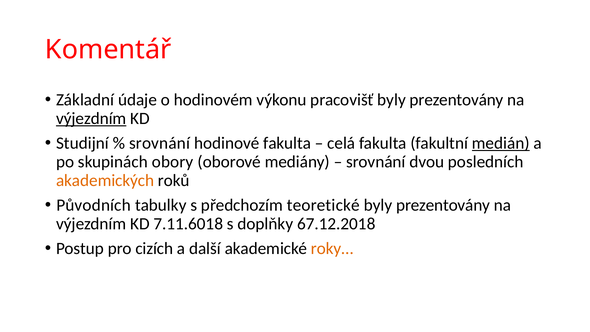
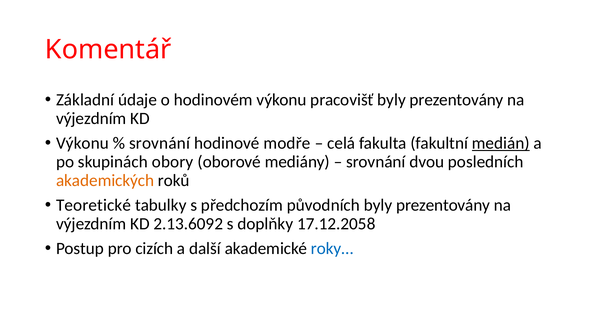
výjezdním underline: present -> none (91, 118)
Studijní: Studijní -> Výkonu (82, 143)
hodinové fakulta: fakulta -> modře (287, 143)
Původních: Původních -> Teoretické (94, 205)
teoretické: teoretické -> původních (323, 205)
7.11.6018: 7.11.6018 -> 2.13.6092 (188, 224)
67.12.2018: 67.12.2018 -> 17.12.2058 (336, 224)
roky… colour: orange -> blue (332, 248)
